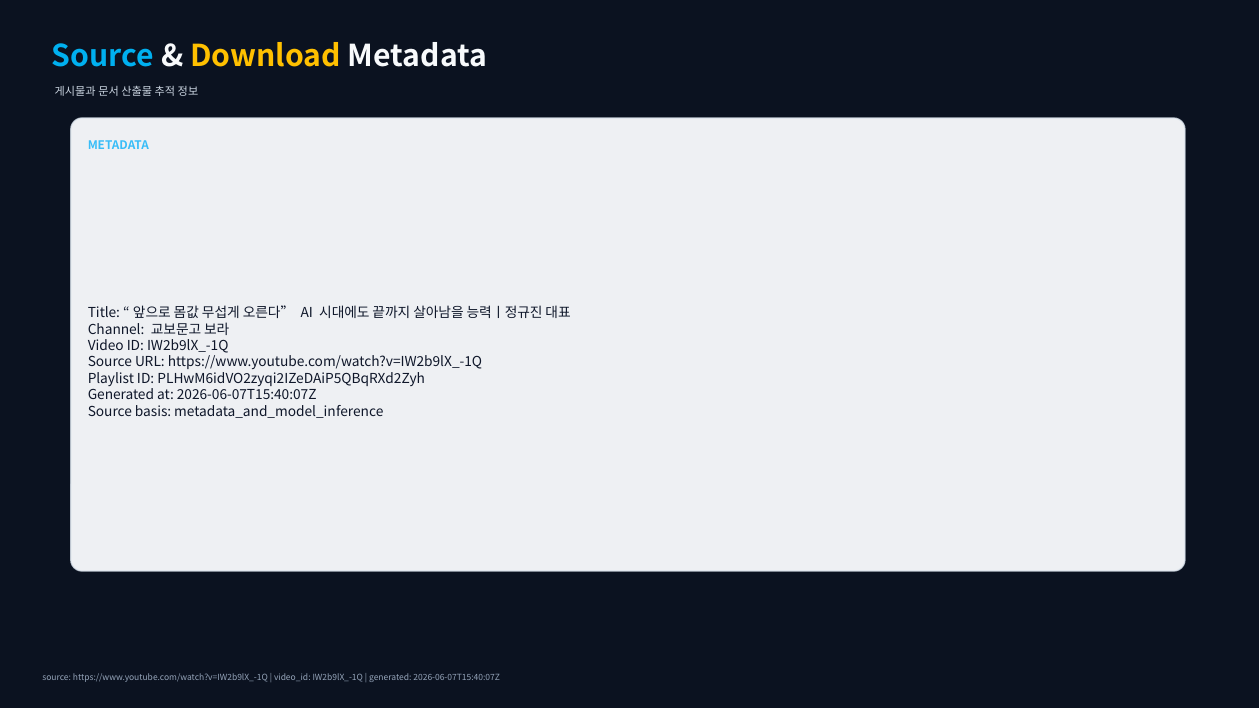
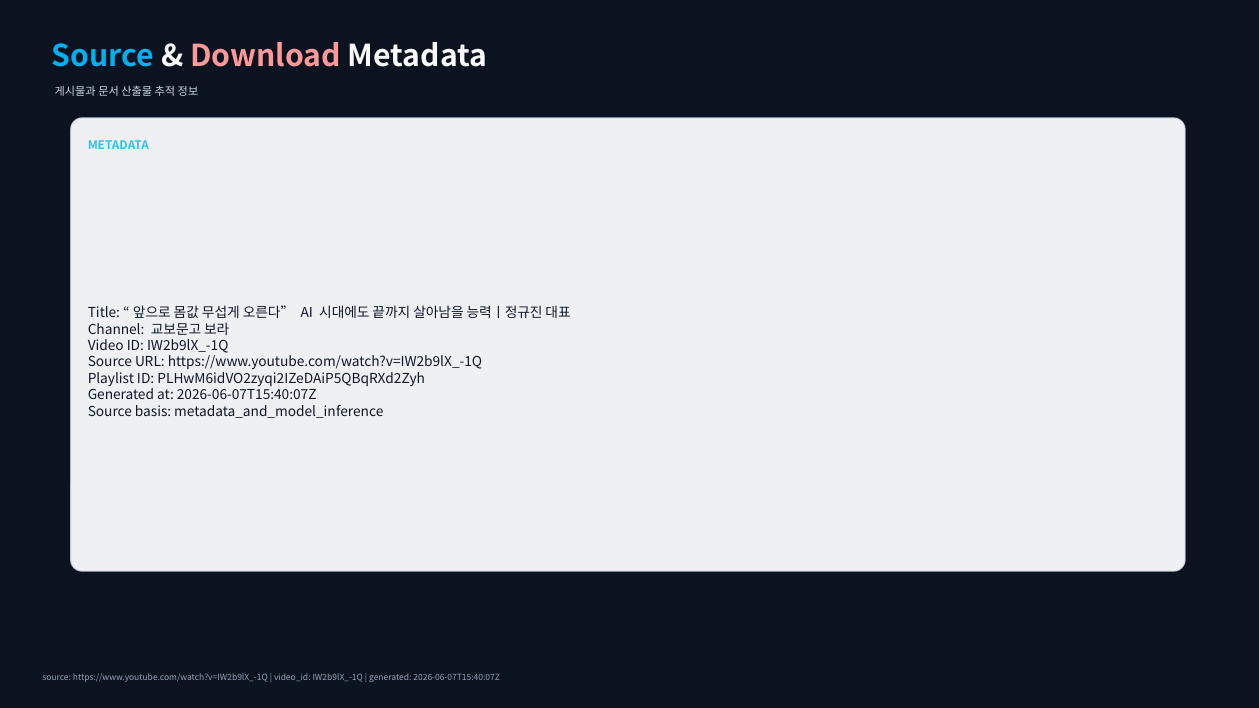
Download colour: yellow -> pink (266, 56)
